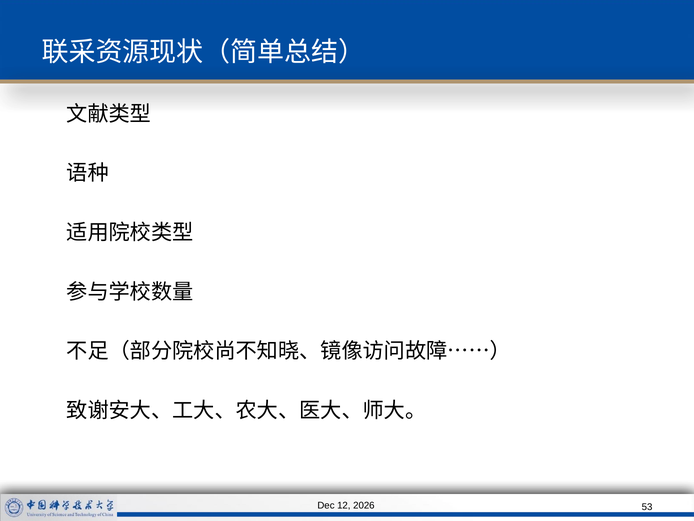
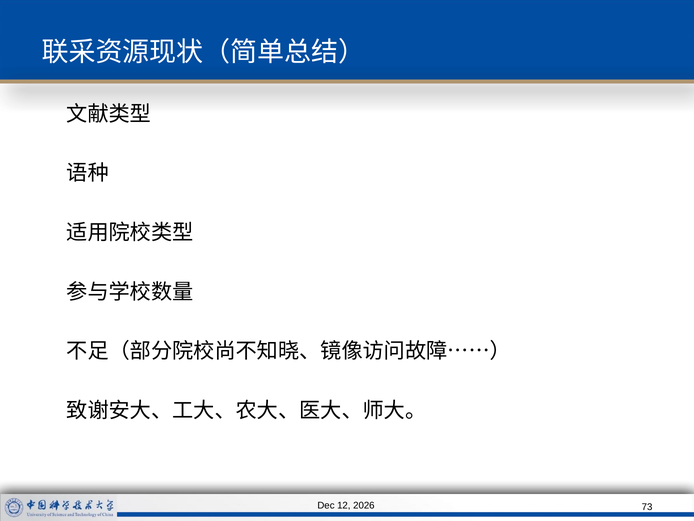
53: 53 -> 73 (647, 507)
